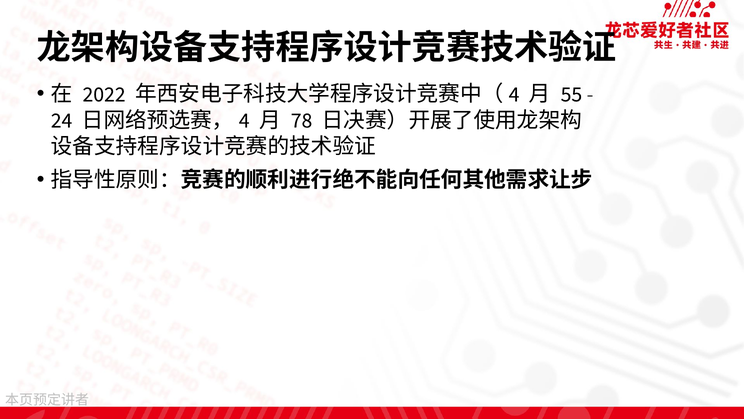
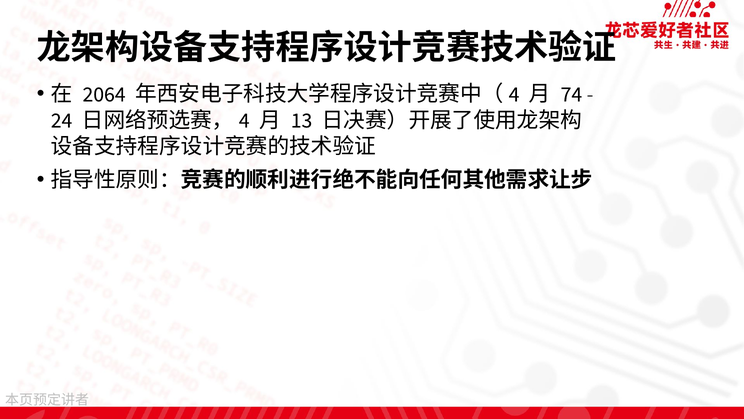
2022: 2022 -> 2064 (104, 94)
55: 55 -> 74 (571, 94)
78: 78 -> 13 (302, 120)
